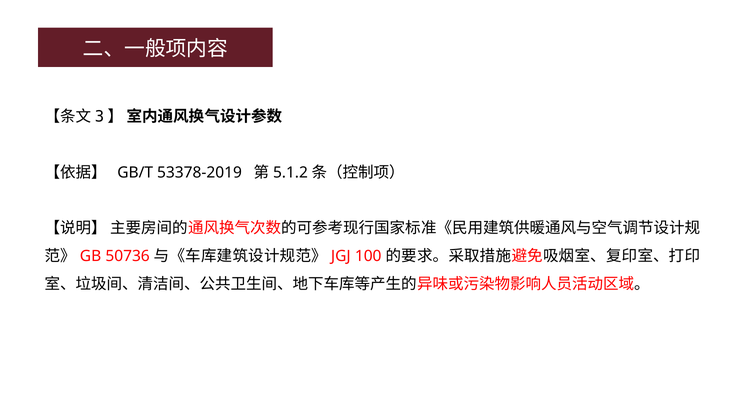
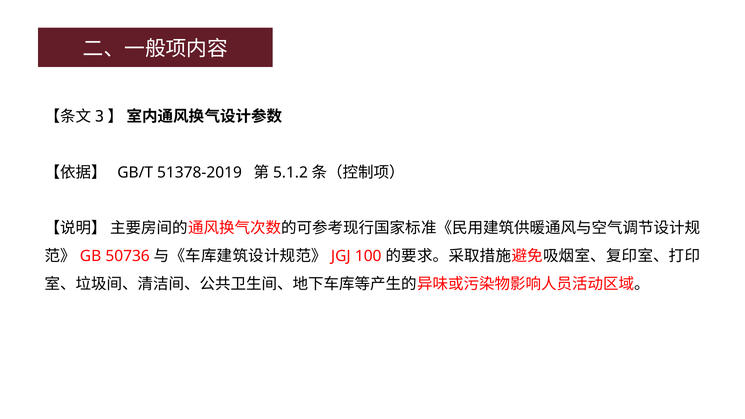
53378-2019: 53378-2019 -> 51378-2019 (199, 172)
